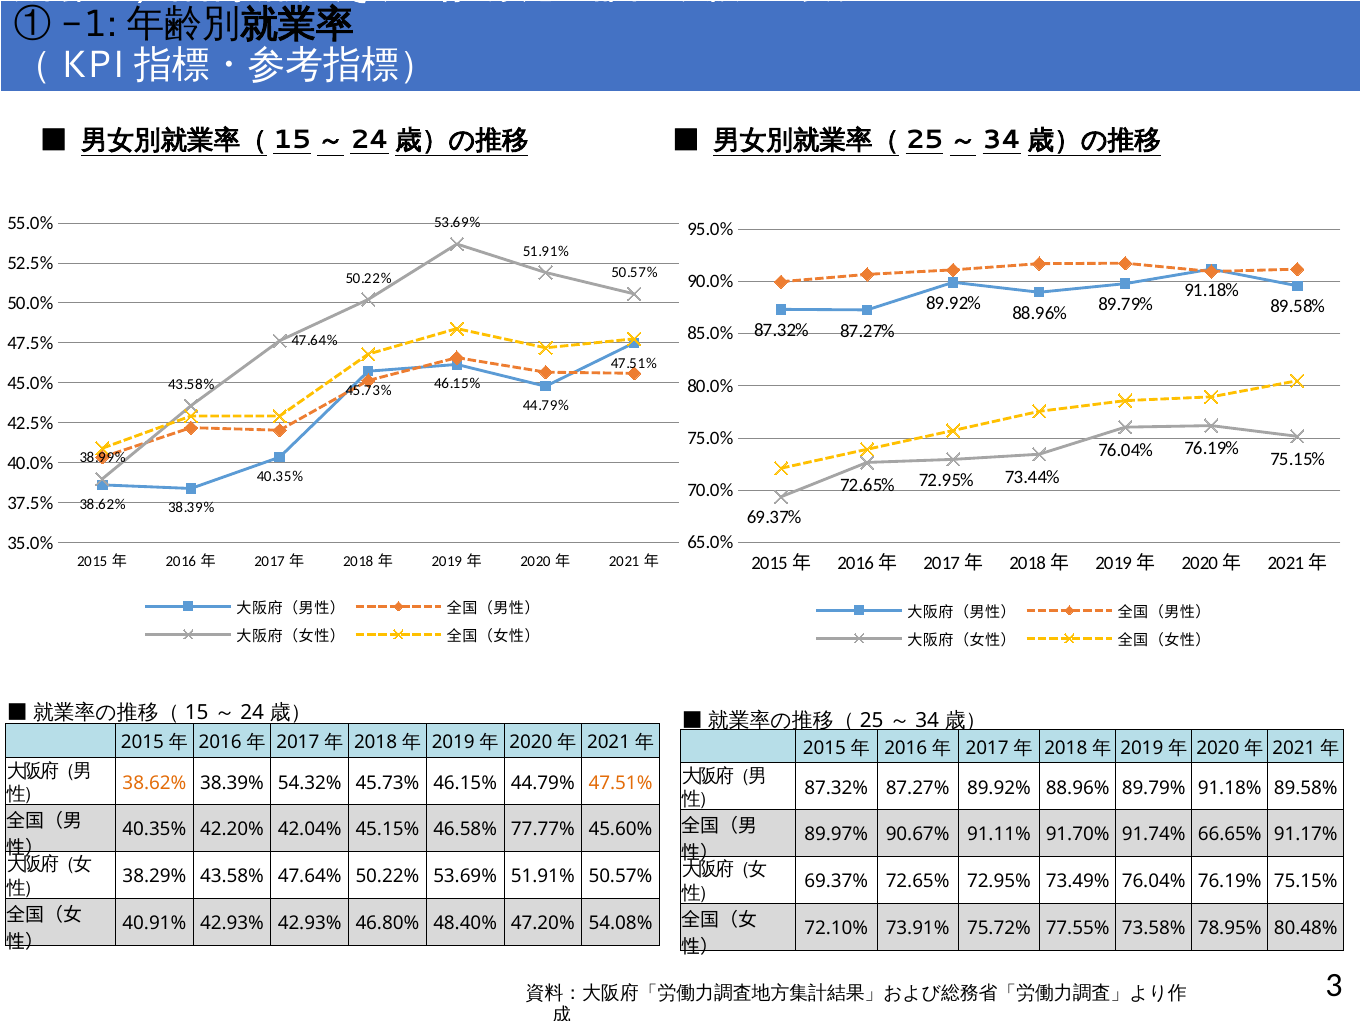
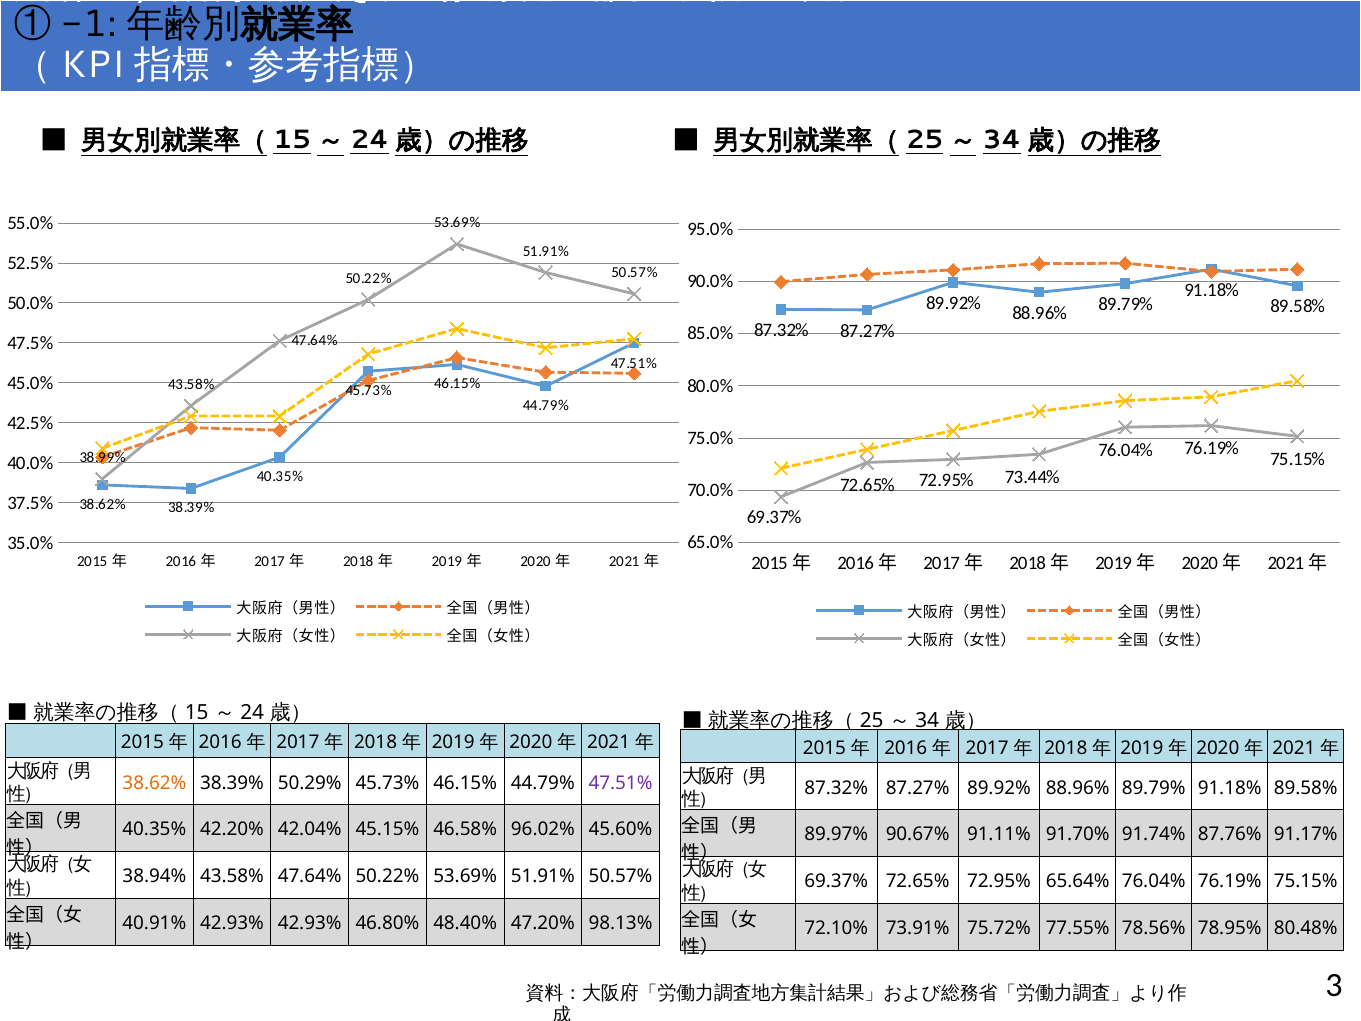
54.32%: 54.32% -> 50.29% (310, 783)
47.51% colour: orange -> purple (621, 783)
77.77%: 77.77% -> 96.02% (543, 829)
66.65%: 66.65% -> 87.76% (1230, 834)
38.29%: 38.29% -> 38.94% (154, 876)
73.49%: 73.49% -> 65.64% (1078, 881)
54.08%: 54.08% -> 98.13% (621, 923)
73.58%: 73.58% -> 78.56% (1154, 928)
